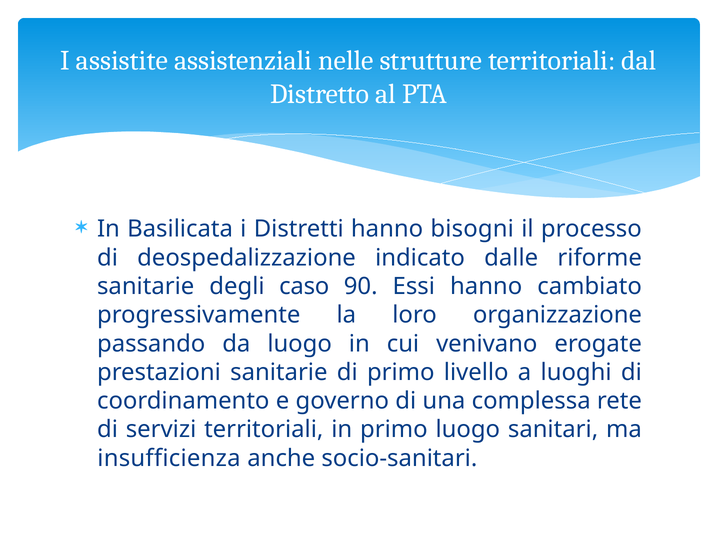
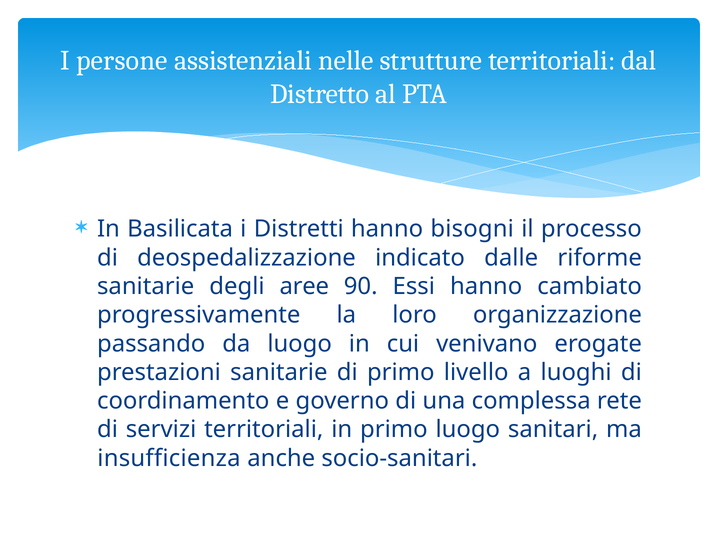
assistite: assistite -> persone (122, 61)
caso: caso -> aree (304, 287)
